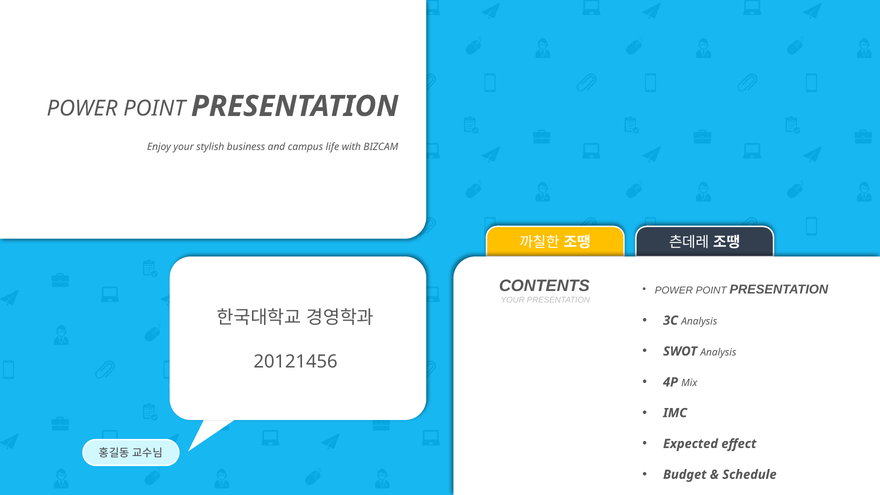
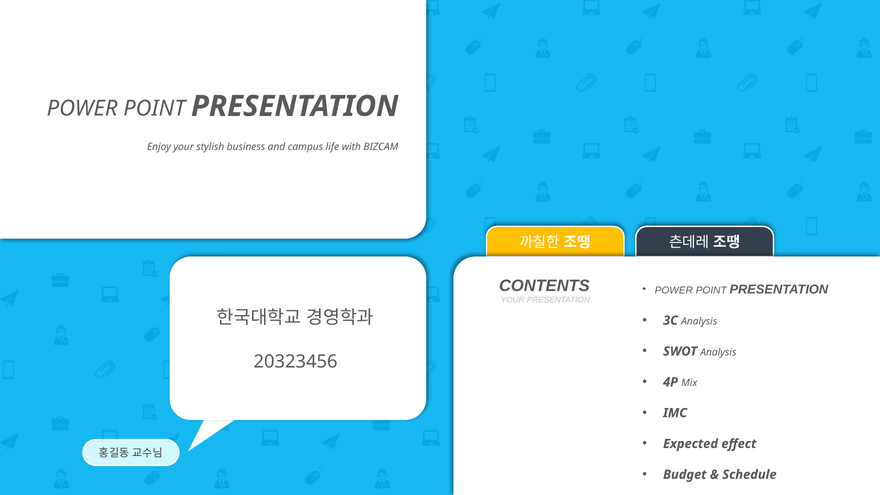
20121456: 20121456 -> 20323456 (296, 362)
